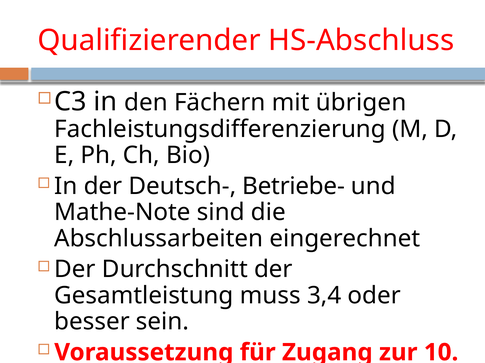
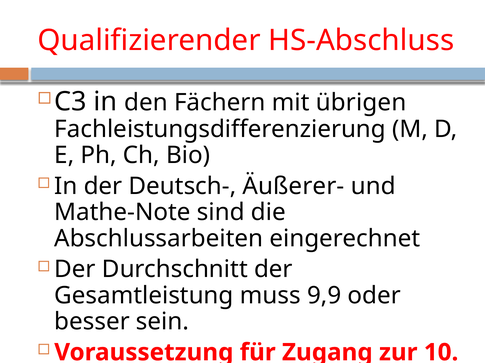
Betriebe-: Betriebe- -> Äußerer- (293, 186)
3,4: 3,4 -> 9,9 (324, 296)
